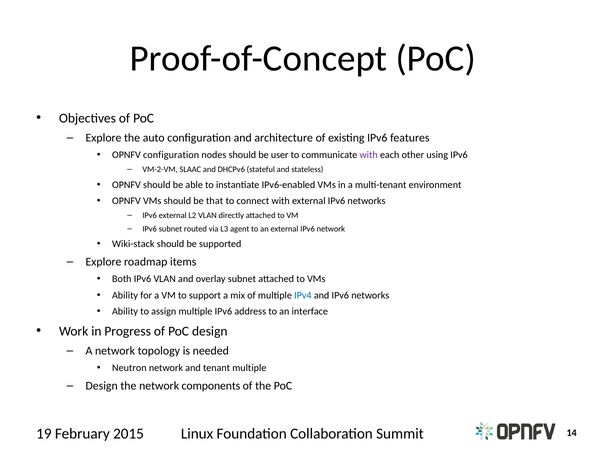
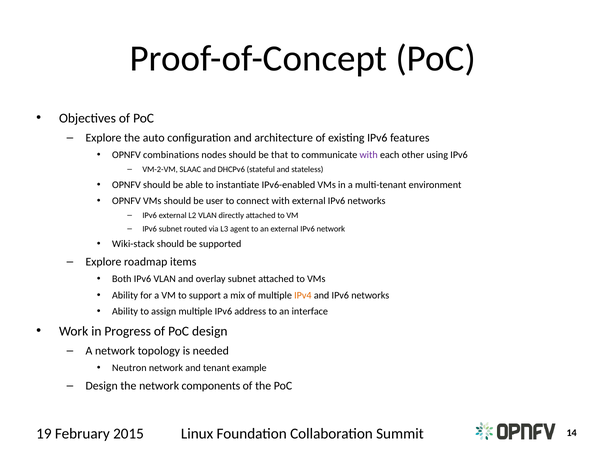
OPNFV configuration: configuration -> combinations (171, 155)
user: user -> that (280, 155)
that: that -> user (215, 201)
IPv4 colour: blue -> orange (303, 295)
tenant multiple: multiple -> example (249, 368)
